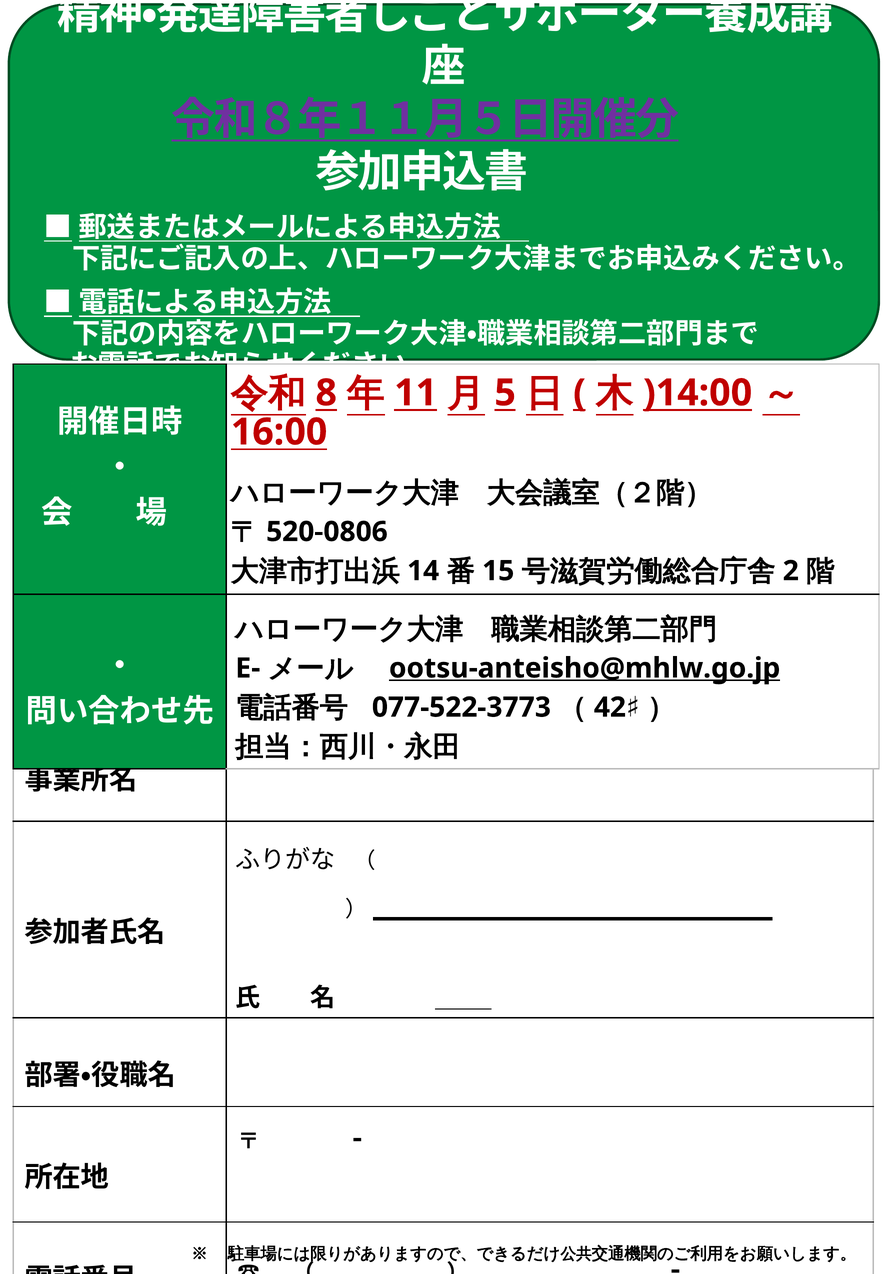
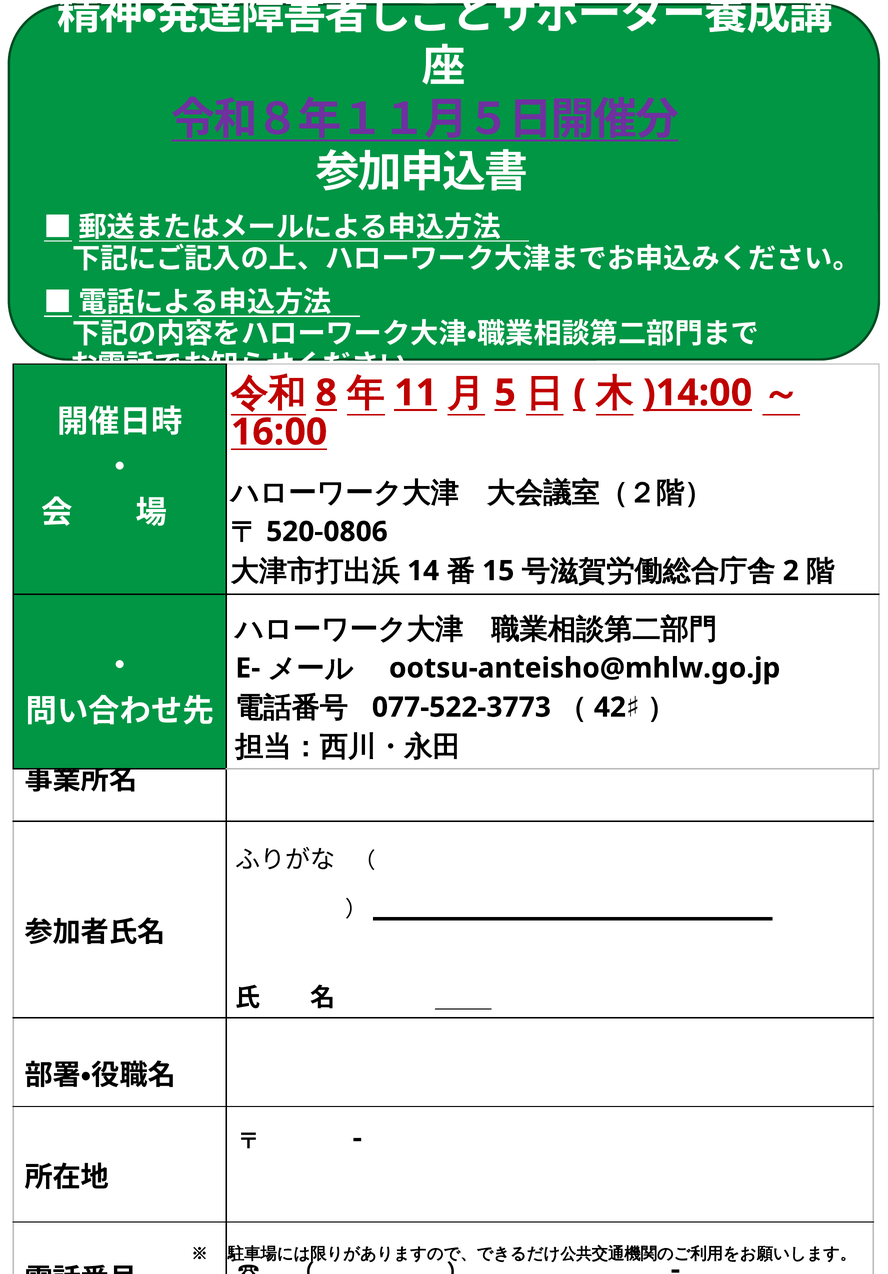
ootsu-anteisho@mhlw.go.jp underline: present -> none (585, 668)
